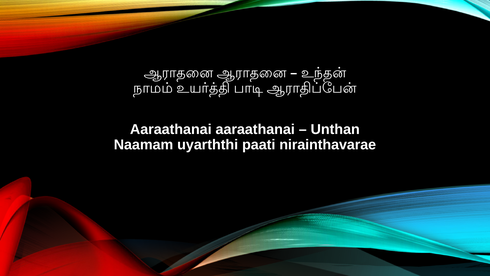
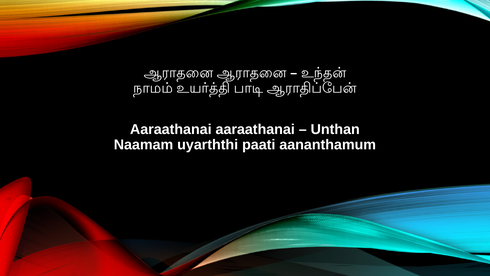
nirainthavarae: nirainthavarae -> aananthamum (328, 145)
